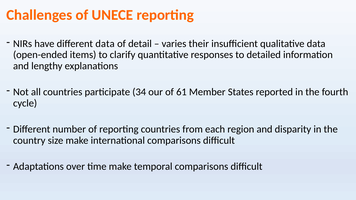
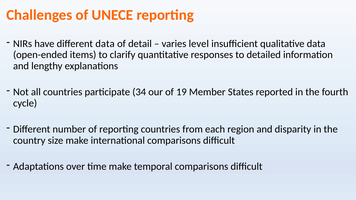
their: their -> level (199, 44)
61: 61 -> 19 (181, 92)
